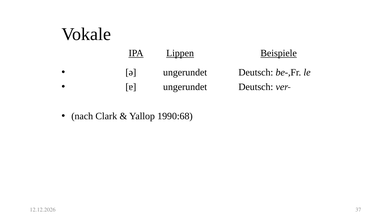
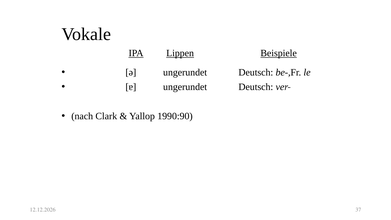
1990:68: 1990:68 -> 1990:90 (175, 116)
